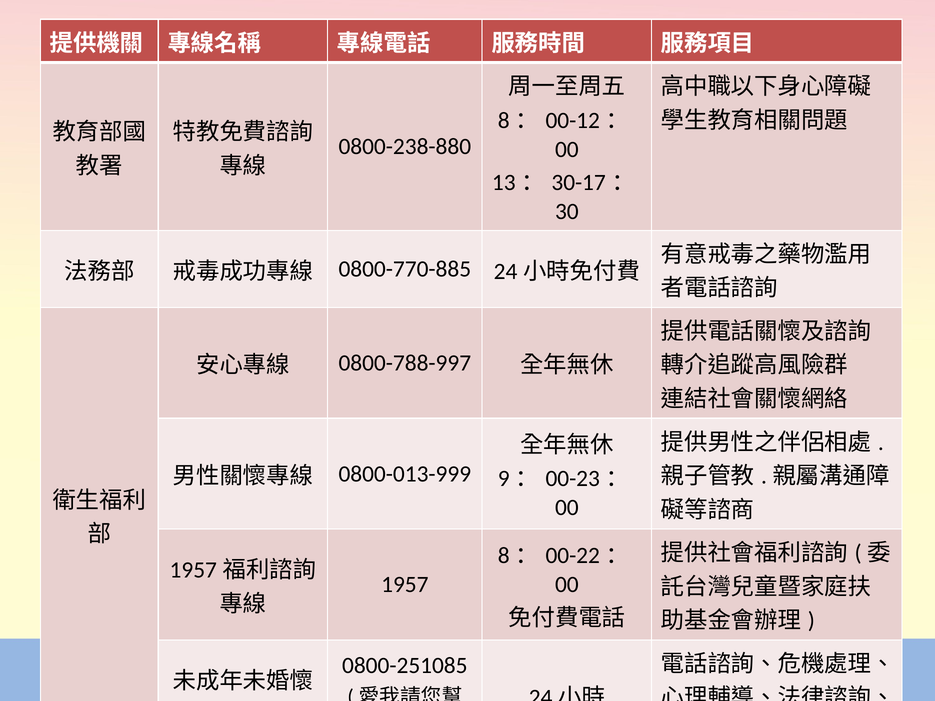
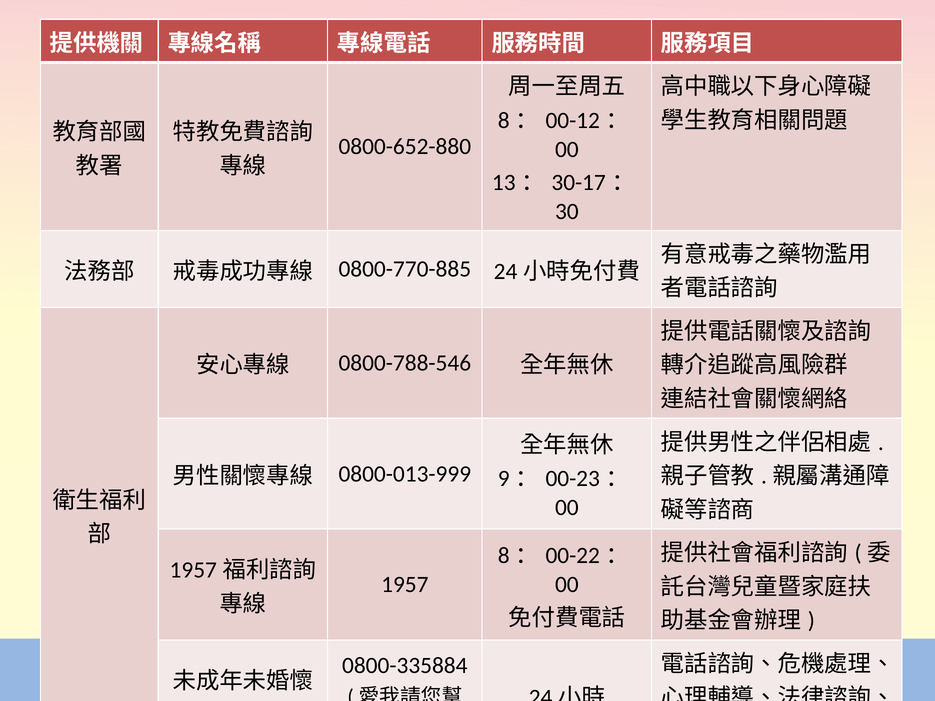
0800-238-880: 0800-238-880 -> 0800-652-880 (405, 147)
0800-788-997: 0800-788-997 -> 0800-788-546 (405, 363)
0800-251085: 0800-251085 -> 0800-335884 (405, 666)
